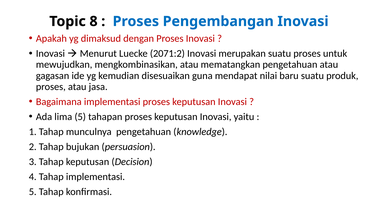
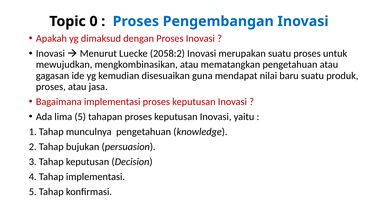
8: 8 -> 0 (94, 21)
2071:2: 2071:2 -> 2058:2 (167, 53)
